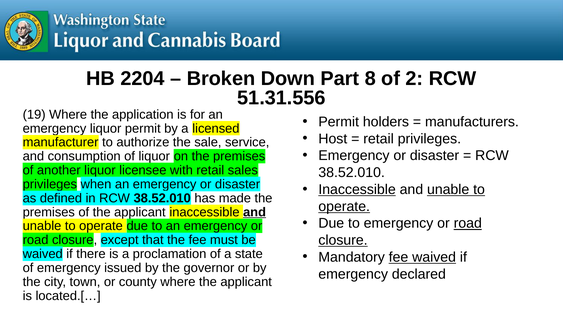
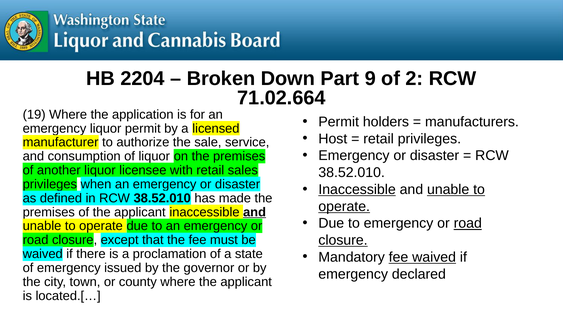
8: 8 -> 9 (370, 78)
51.31.556: 51.31.556 -> 71.02.664 (281, 98)
